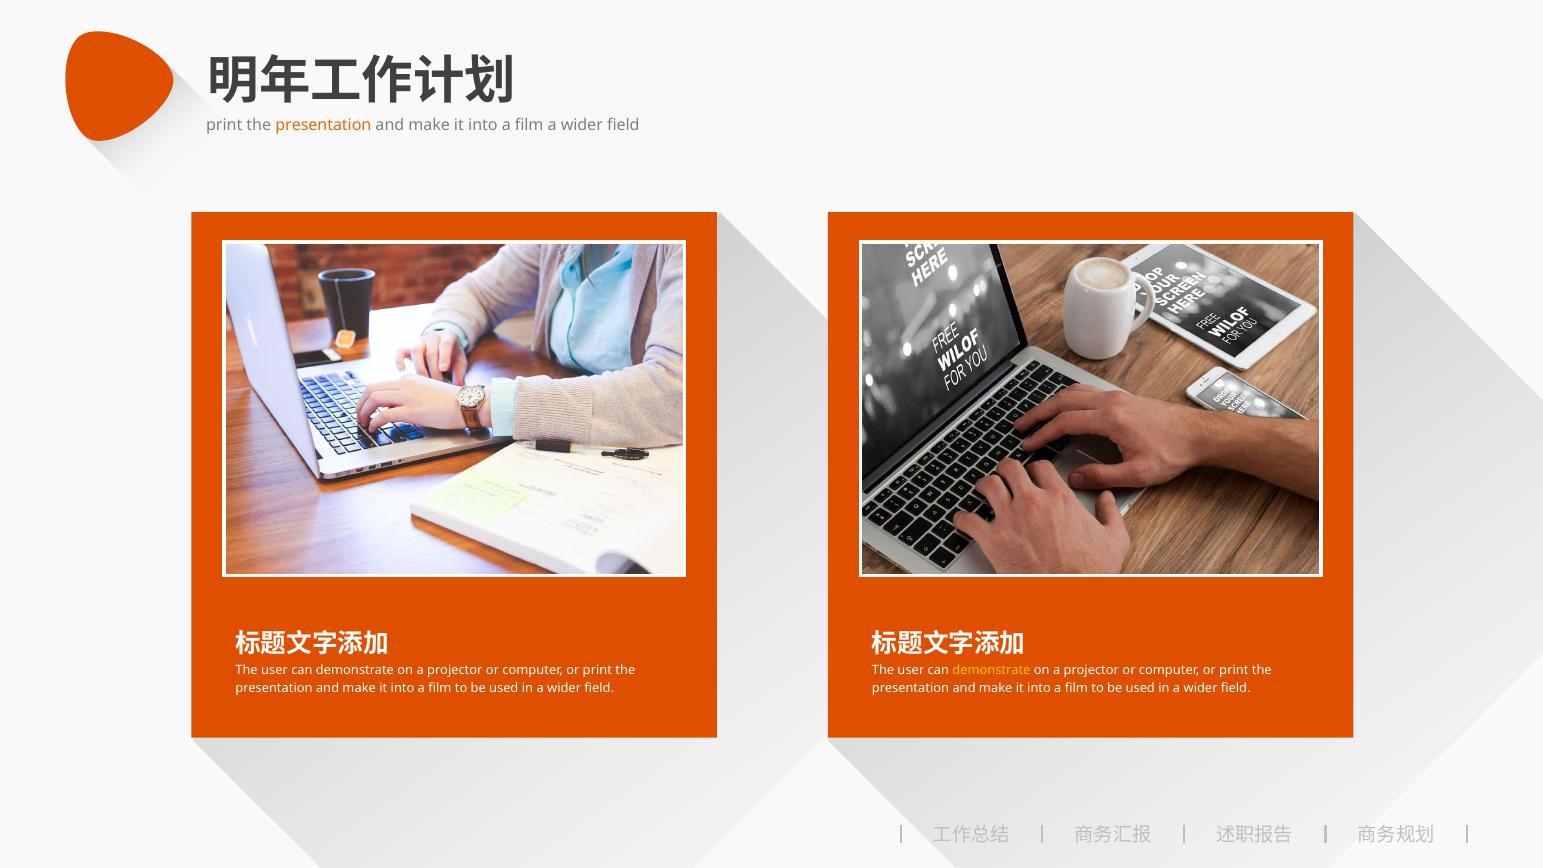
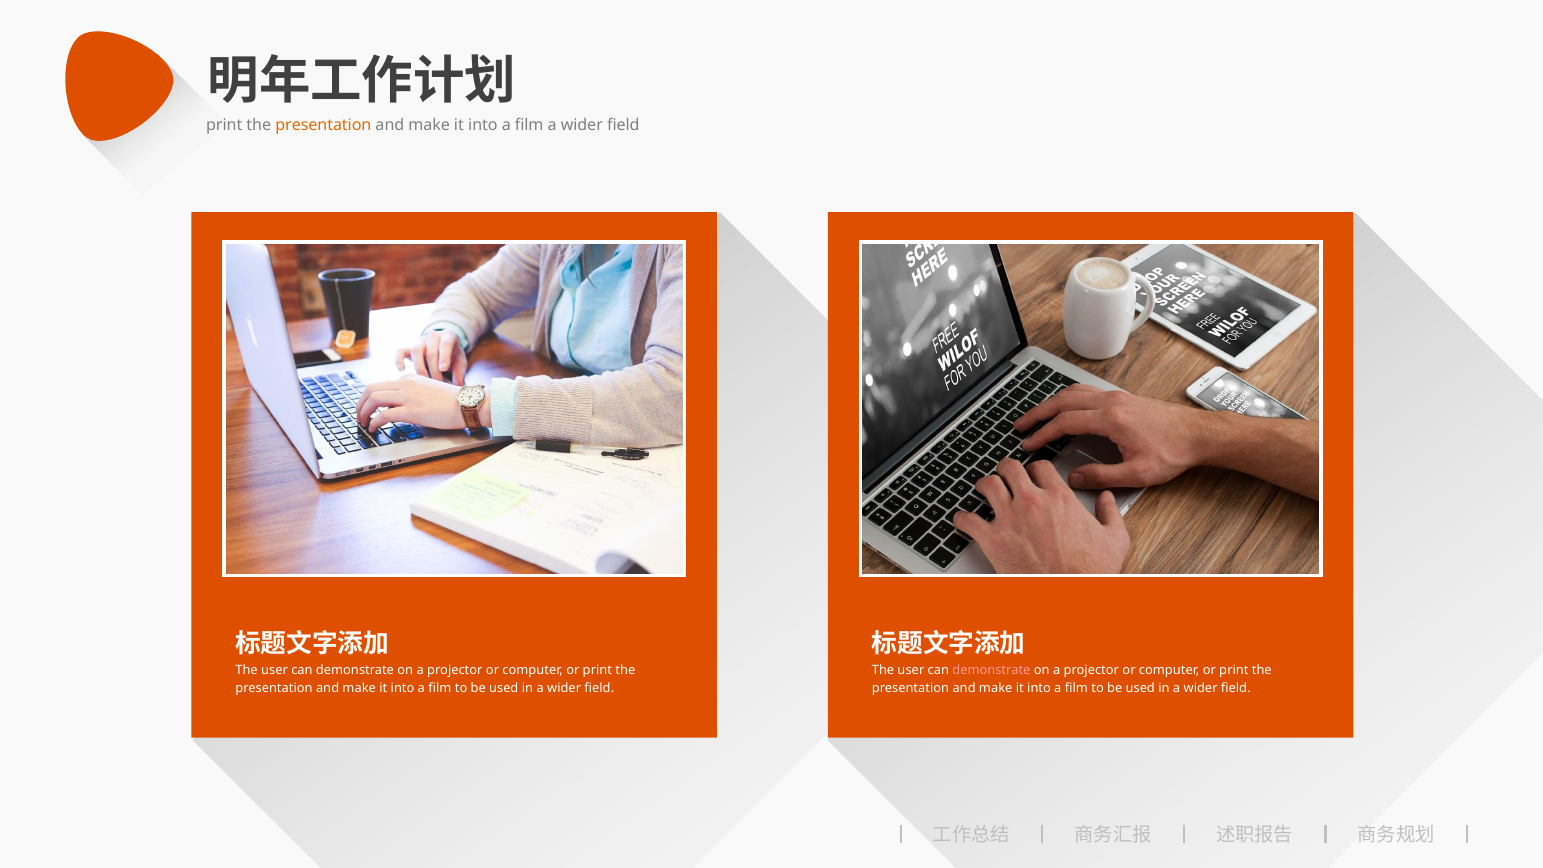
demonstrate colour: yellow -> pink (991, 670)
